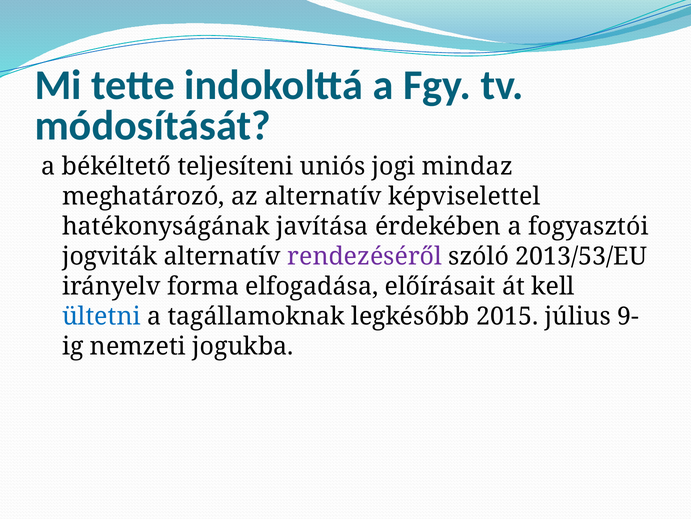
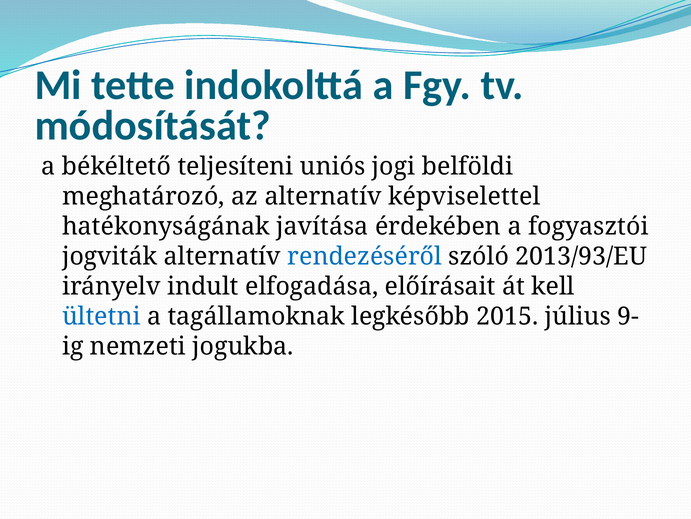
mindaz: mindaz -> belföldi (467, 166)
rendezéséről colour: purple -> blue (365, 256)
2013/53/EU: 2013/53/EU -> 2013/93/EU (581, 256)
forma: forma -> indult (203, 286)
